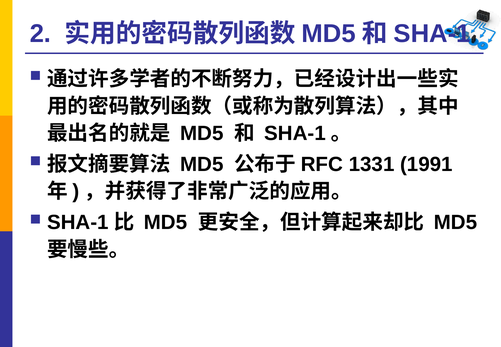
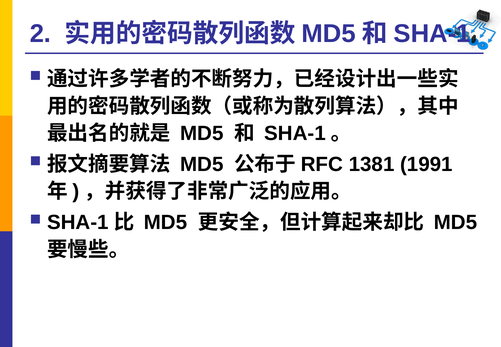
1331: 1331 -> 1381 (372, 164)
